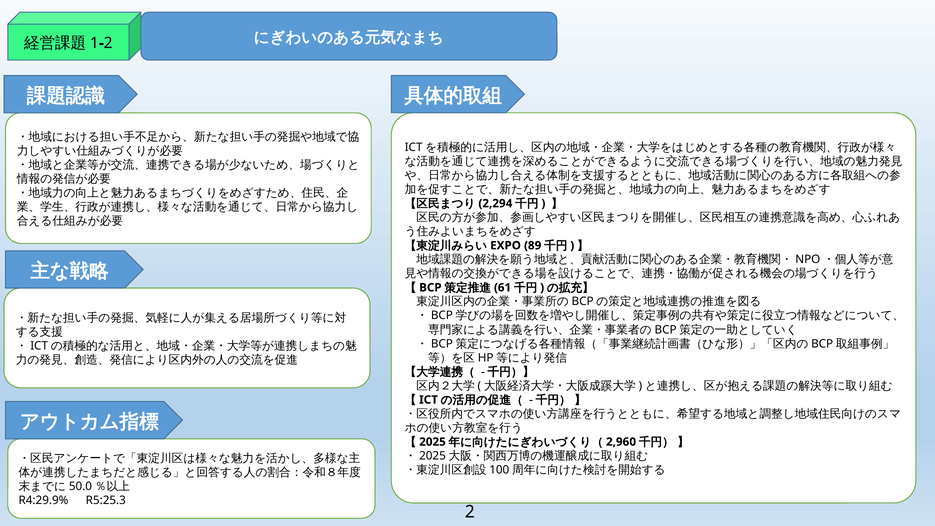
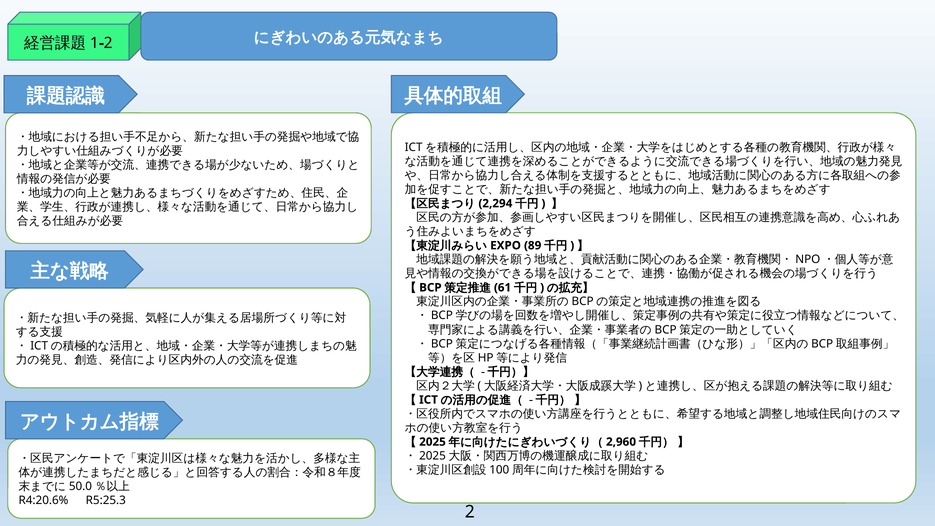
R4:29.9%: R4:29.9% -> R4:20.6% (43, 500)
